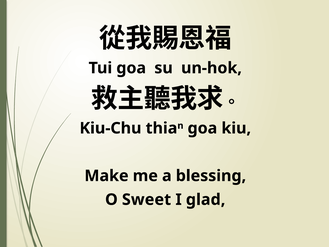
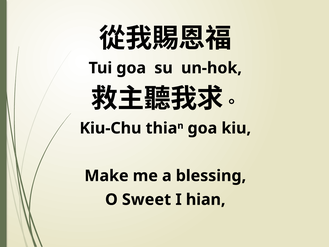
glad: glad -> hian (206, 199)
